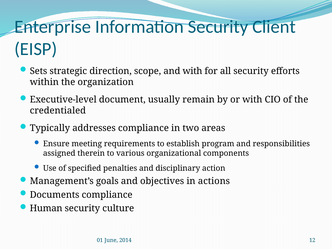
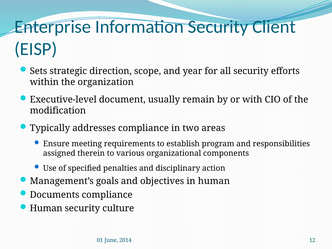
and with: with -> year (192, 71)
credentialed: credentialed -> modification (58, 111)
in actions: actions -> human (214, 181)
